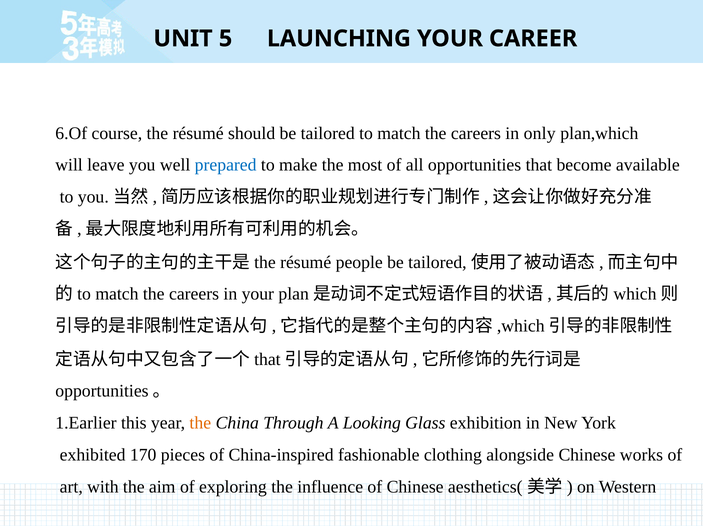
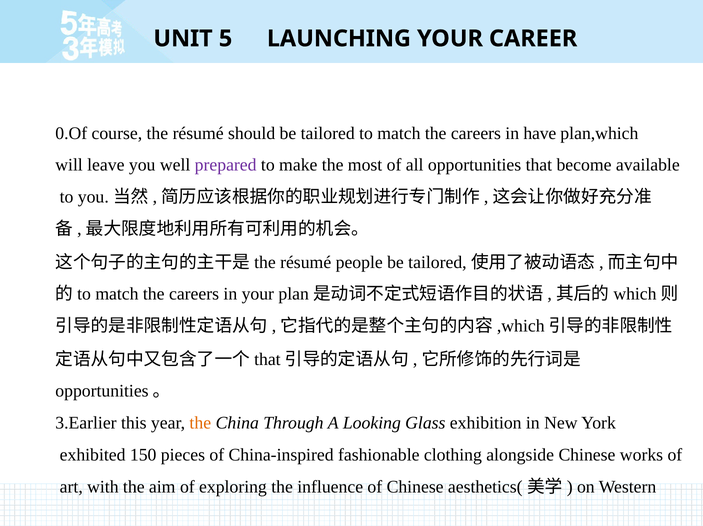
6.Of: 6.Of -> 0.Of (71, 133)
only: only -> have (540, 133)
prepared colour: blue -> purple (226, 165)
1.Earlier: 1.Earlier -> 3.Earlier (86, 423)
170: 170 -> 150 (143, 455)
